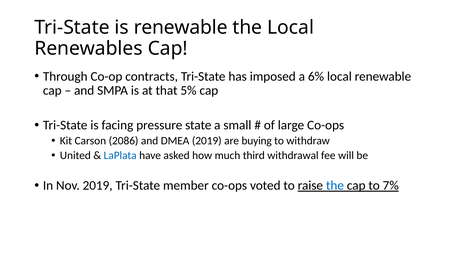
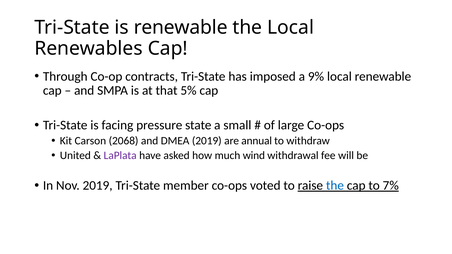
6%: 6% -> 9% (316, 76)
2086: 2086 -> 2068 (124, 141)
buying: buying -> annual (257, 141)
LaPlata colour: blue -> purple (120, 156)
third: third -> wind (254, 156)
